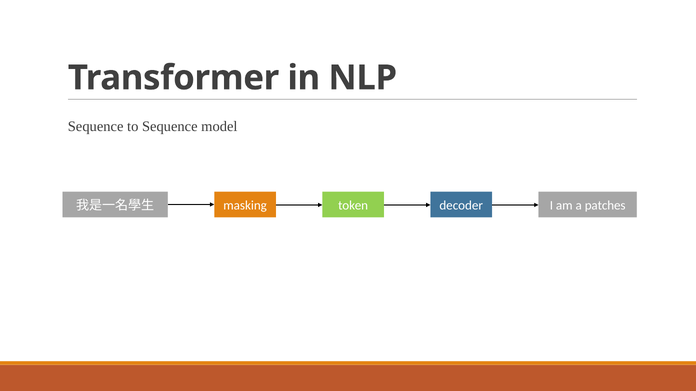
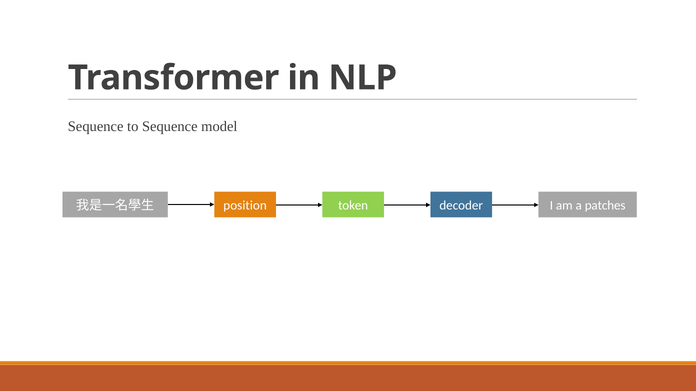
masking: masking -> position (245, 206)
